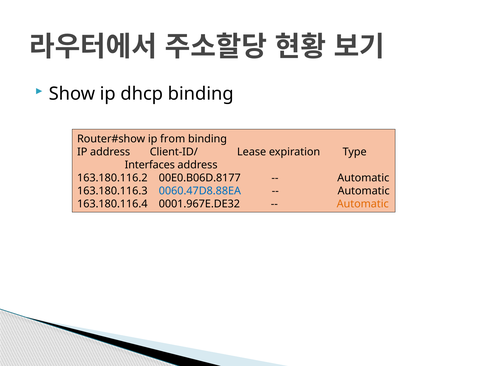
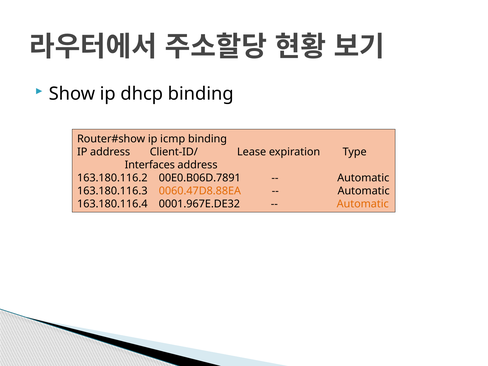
from: from -> icmp (173, 139)
00E0.B06D.8177: 00E0.B06D.8177 -> 00E0.B06D.7891 (200, 178)
0060.47D8.88EA colour: blue -> orange (200, 191)
